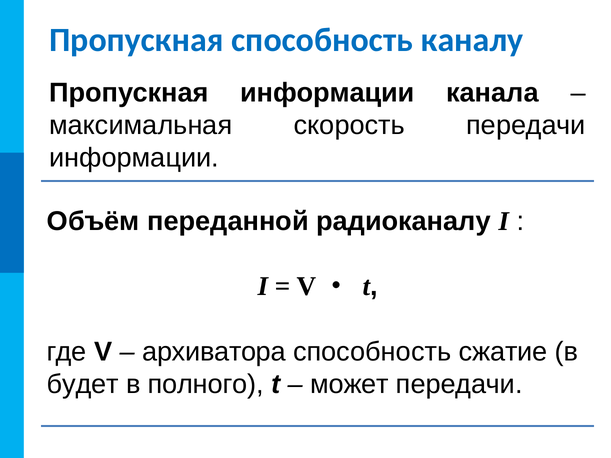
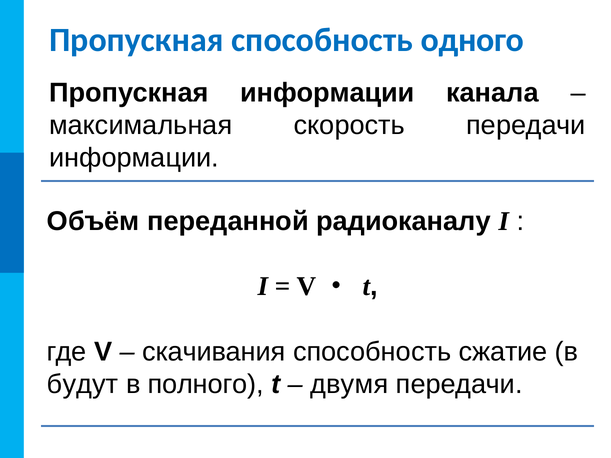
каналу: каналу -> одного (472, 40)
архиватора: архиватора -> скачивания (214, 352)
будет: будет -> будут (83, 384)
может: может -> двумя (349, 384)
